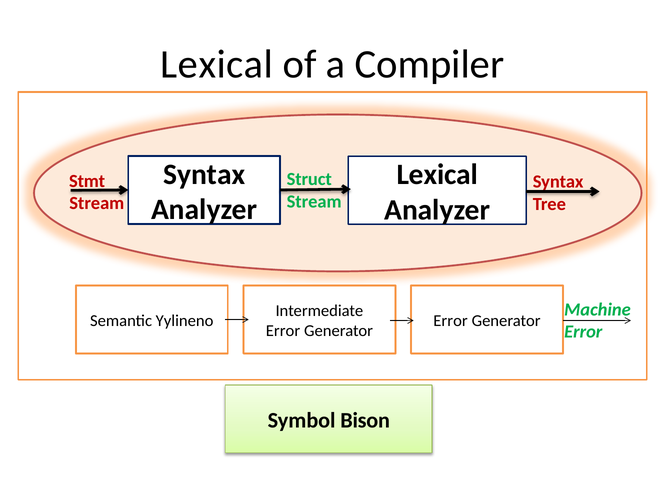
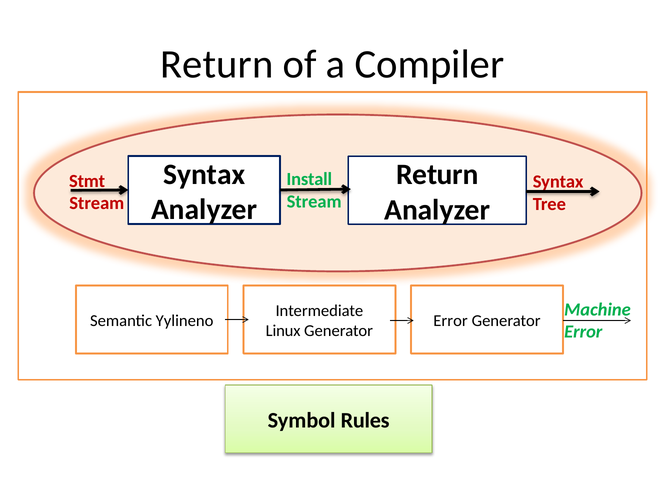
Lexical: Lexical -> Return (217, 64)
Lexical: Lexical -> Return (437, 175)
Struct: Struct -> Install (309, 180)
Error: Error -> Linux (283, 331)
Bison: Bison -> Rules (365, 421)
